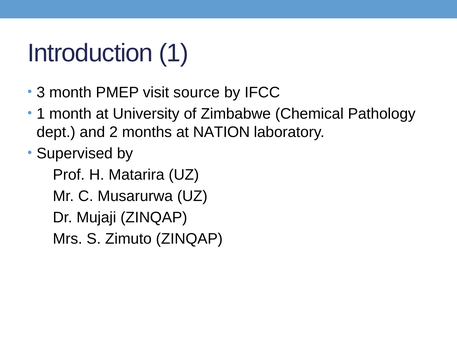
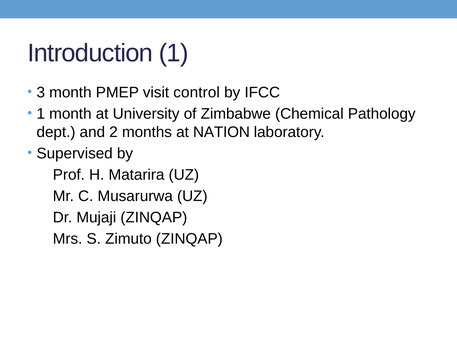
source: source -> control (197, 92)
